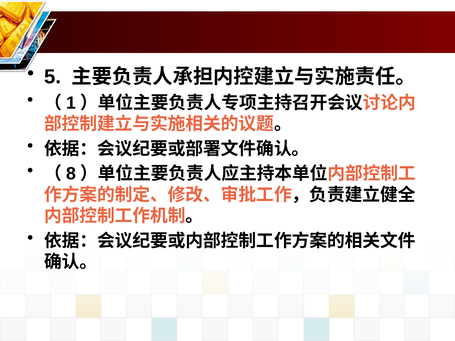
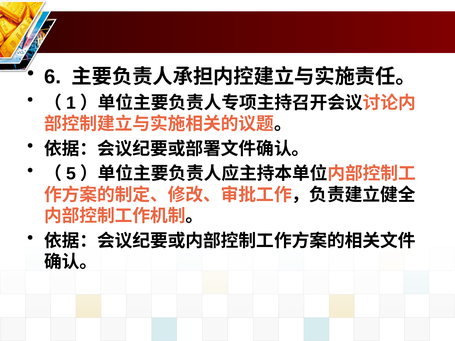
5: 5 -> 6 (53, 77)
8: 8 -> 5 (71, 174)
